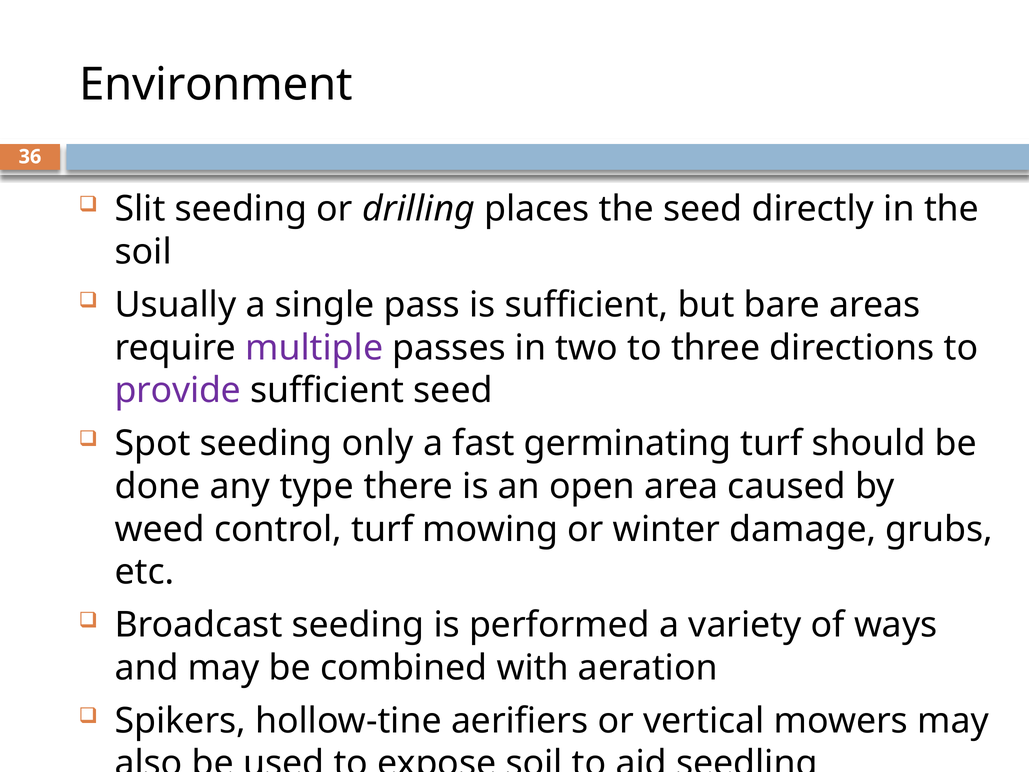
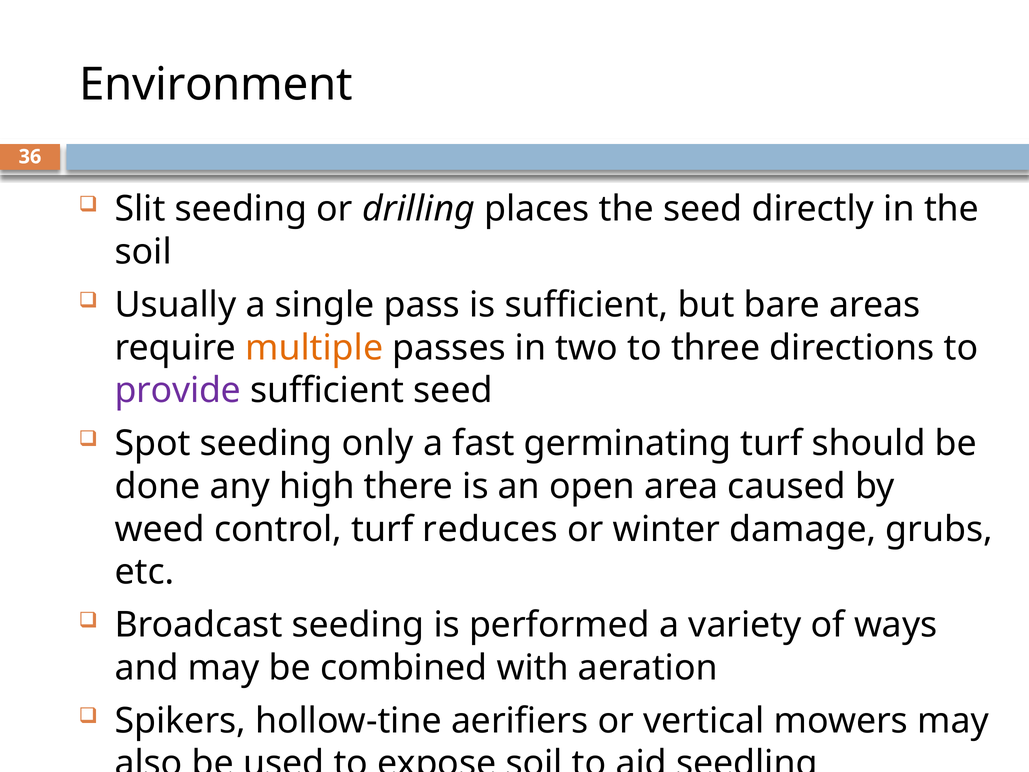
multiple colour: purple -> orange (314, 348)
type: type -> high (317, 486)
mowing: mowing -> reduces (490, 529)
